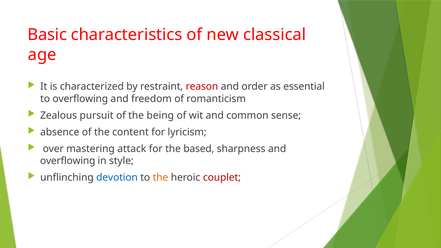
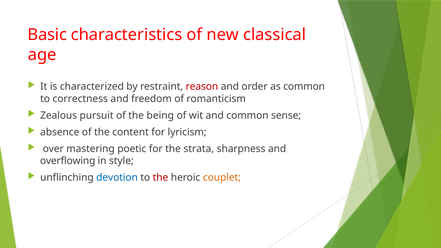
as essential: essential -> common (304, 87)
to overflowing: overflowing -> correctness (80, 99)
attack: attack -> poetic (132, 149)
based: based -> strata (199, 149)
the colour: orange -> red (160, 178)
couplet colour: red -> orange (222, 178)
